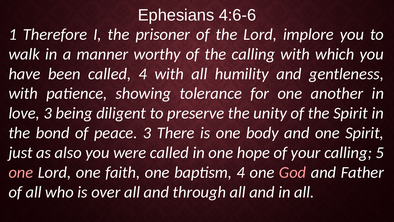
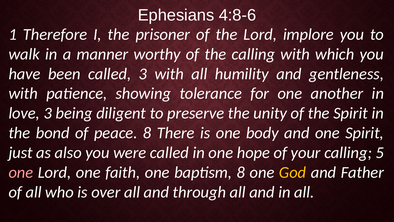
4:6-6: 4:6-6 -> 4:8-6 (238, 15)
called 4: 4 -> 3 (143, 74)
peace 3: 3 -> 8 (147, 133)
baptism 4: 4 -> 8 (241, 172)
God colour: pink -> yellow (293, 172)
